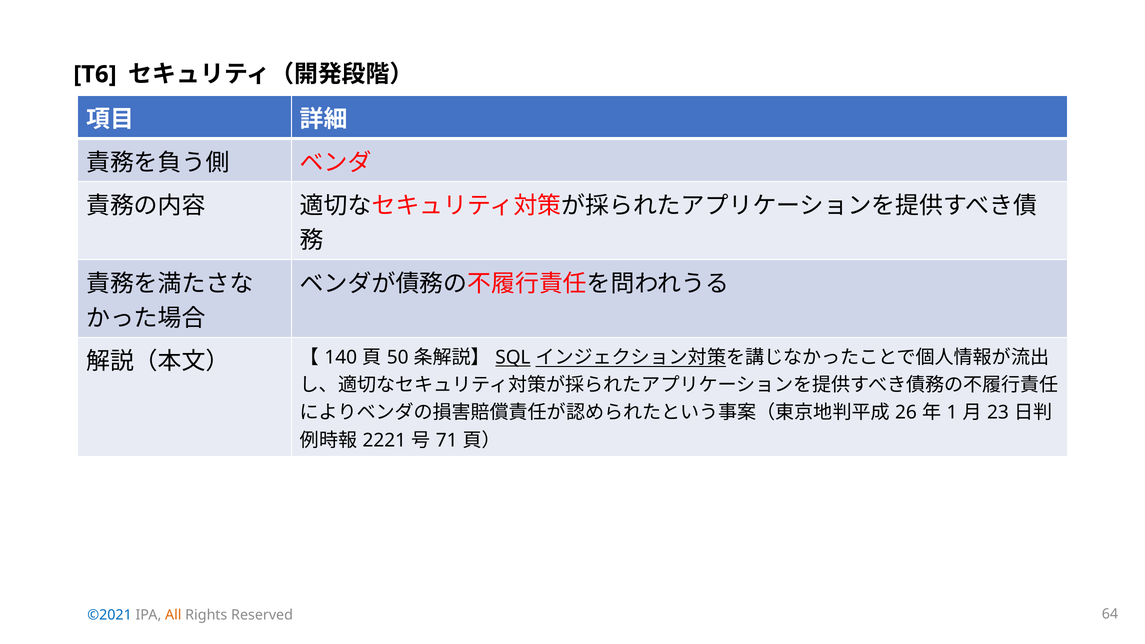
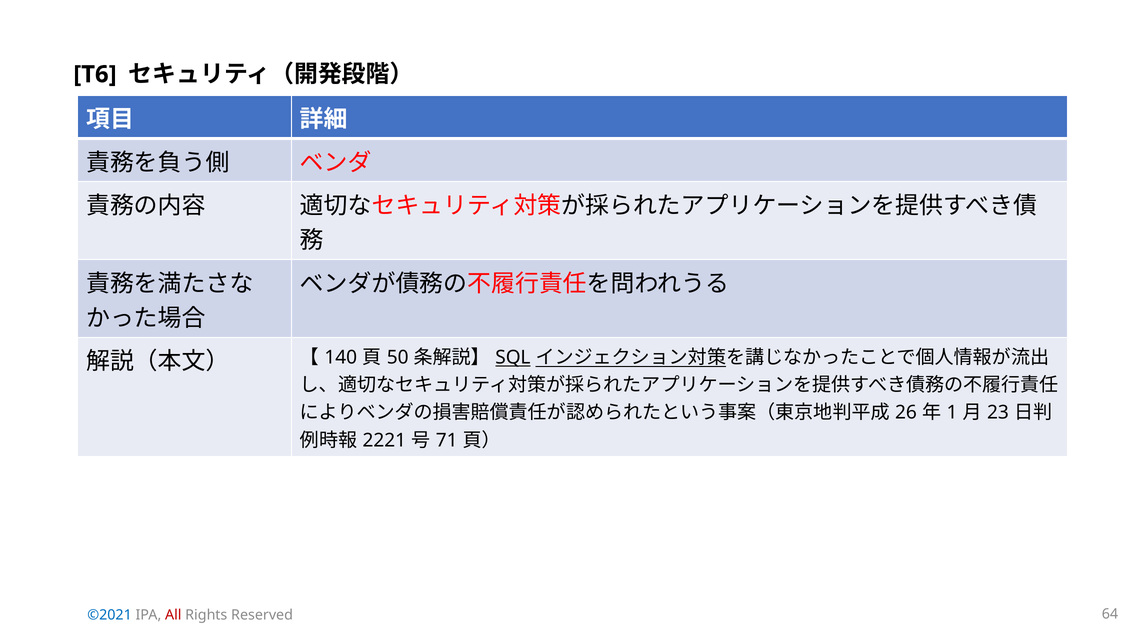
All colour: orange -> red (173, 615)
